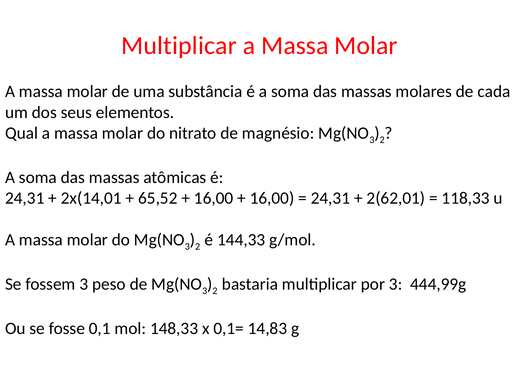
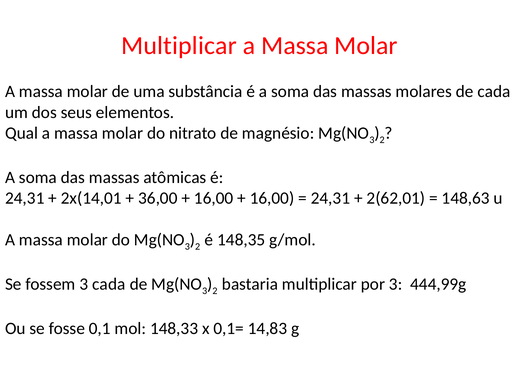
65,52: 65,52 -> 36,00 (158, 198)
118,33: 118,33 -> 148,63 (466, 198)
144,33: 144,33 -> 148,35 (241, 240)
3 peso: peso -> cada (109, 284)
